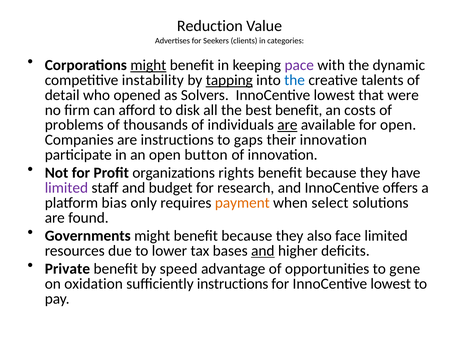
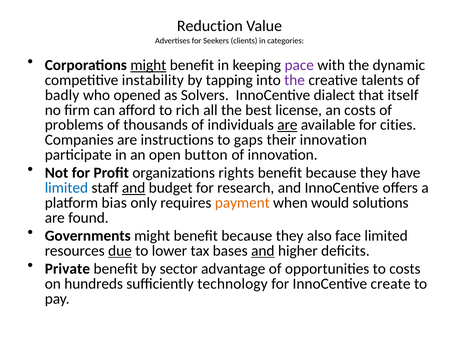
tapping underline: present -> none (229, 80)
the colour: blue -> purple (295, 80)
detail: detail -> badly (62, 95)
Solvers InnoCentive lowest: lowest -> dialect (334, 95)
were: were -> itself (403, 95)
disk: disk -> rich (188, 110)
best benefit: benefit -> license (299, 110)
for open: open -> cities (398, 125)
limited colour: purple -> blue (66, 188)
and underline: none -> present (134, 188)
select: select -> would (330, 203)
due underline: none -> present (120, 251)
speed: speed -> sector (179, 269)
to gene: gene -> costs (405, 269)
oxidation: oxidation -> hundreds (94, 284)
sufficiently instructions: instructions -> technology (232, 284)
for InnoCentive lowest: lowest -> create (391, 284)
